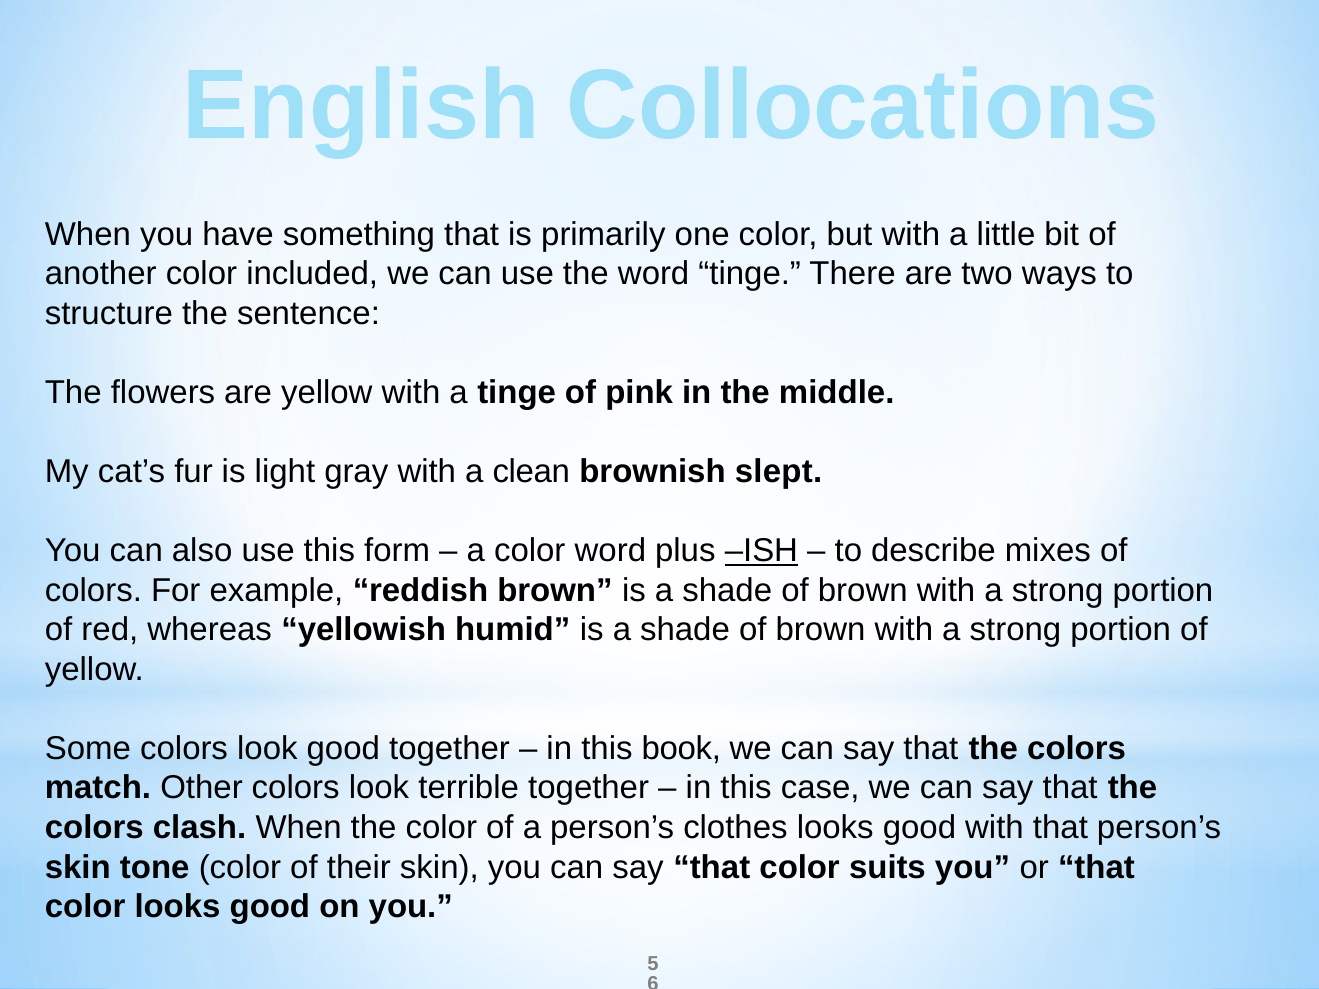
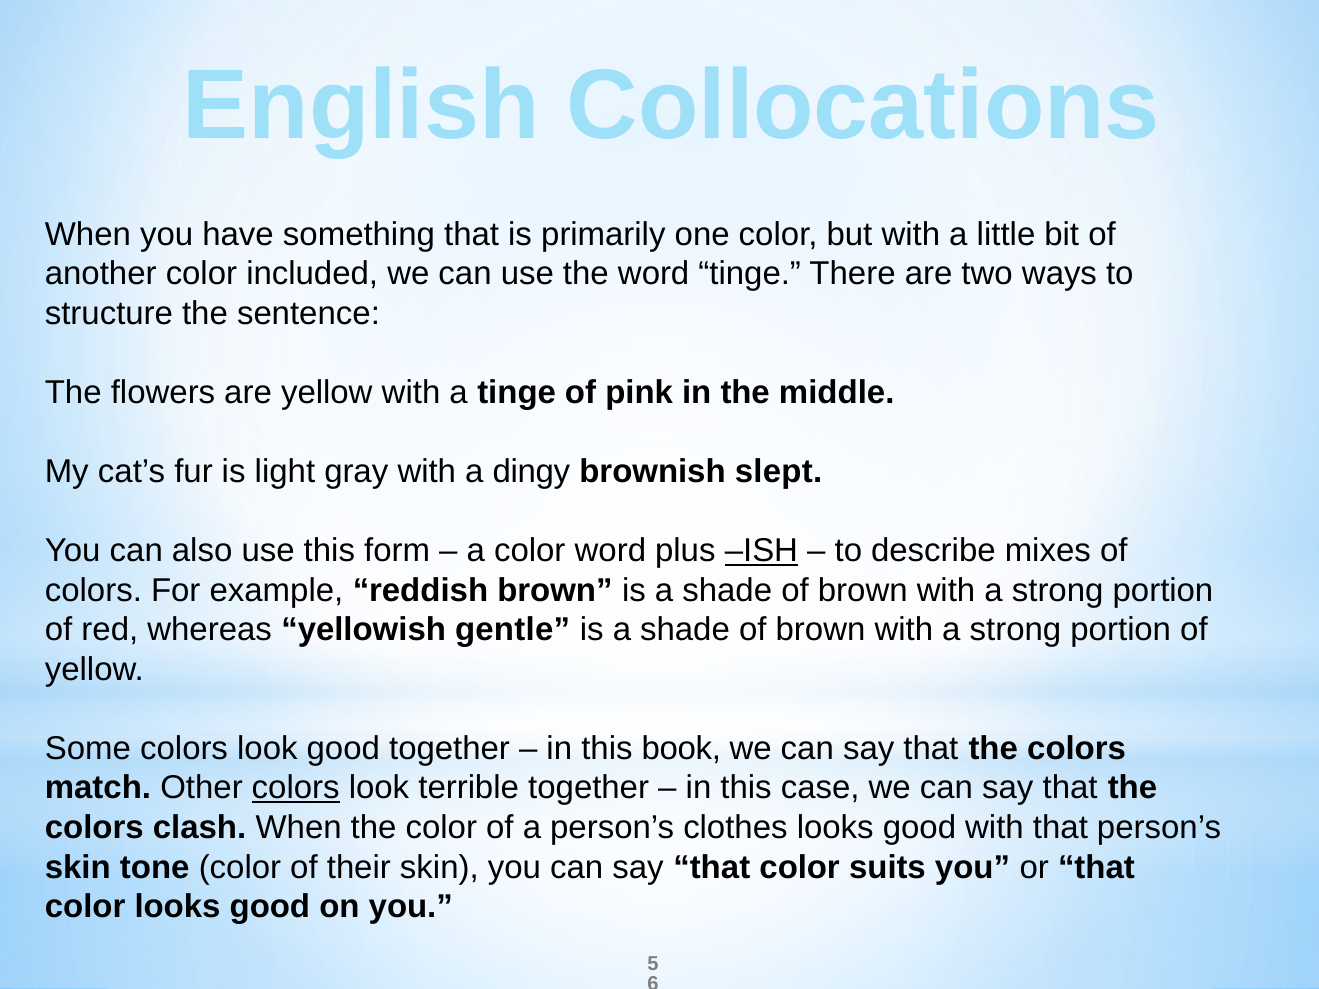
clean: clean -> dingy (531, 472)
humid: humid -> gentle (513, 630)
colors underline: none -> present (296, 788)
